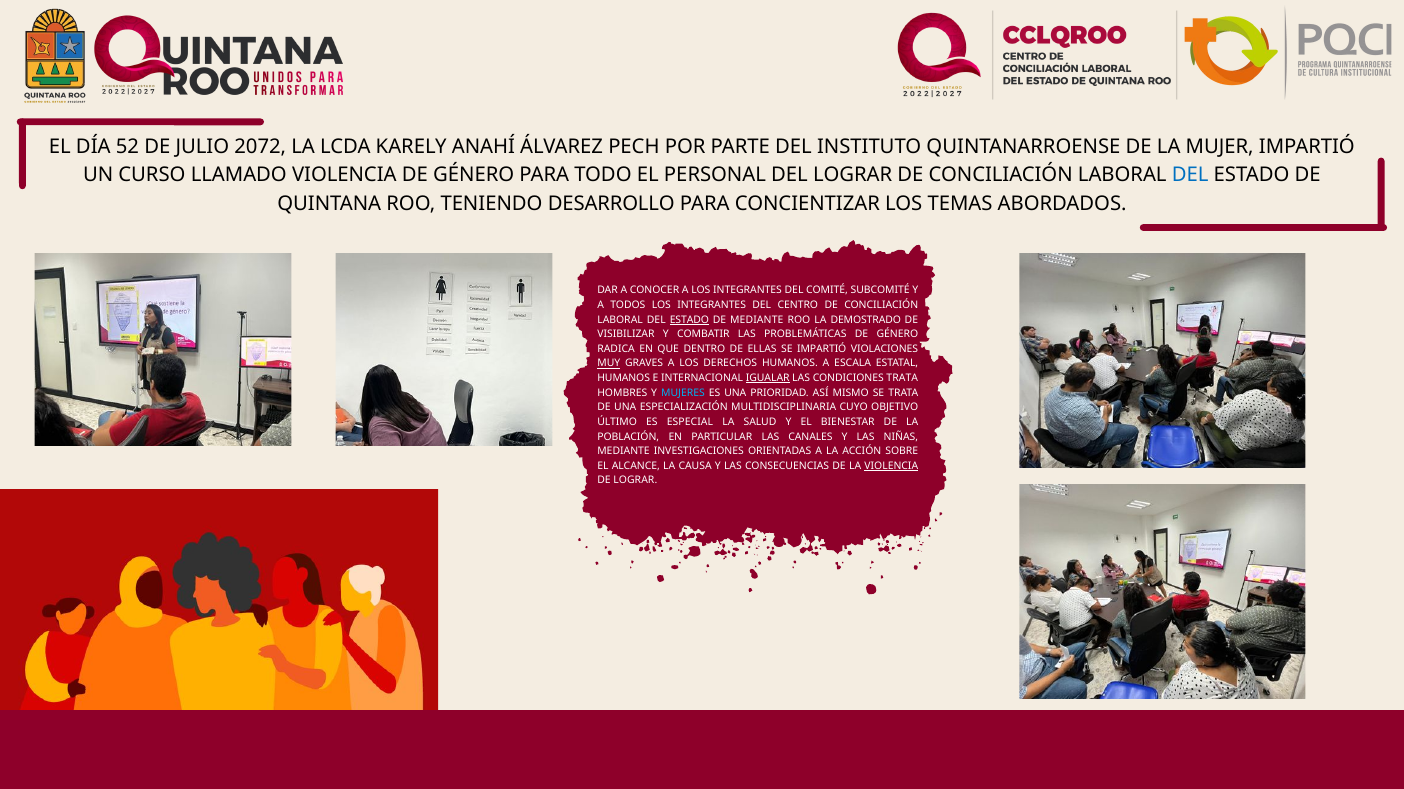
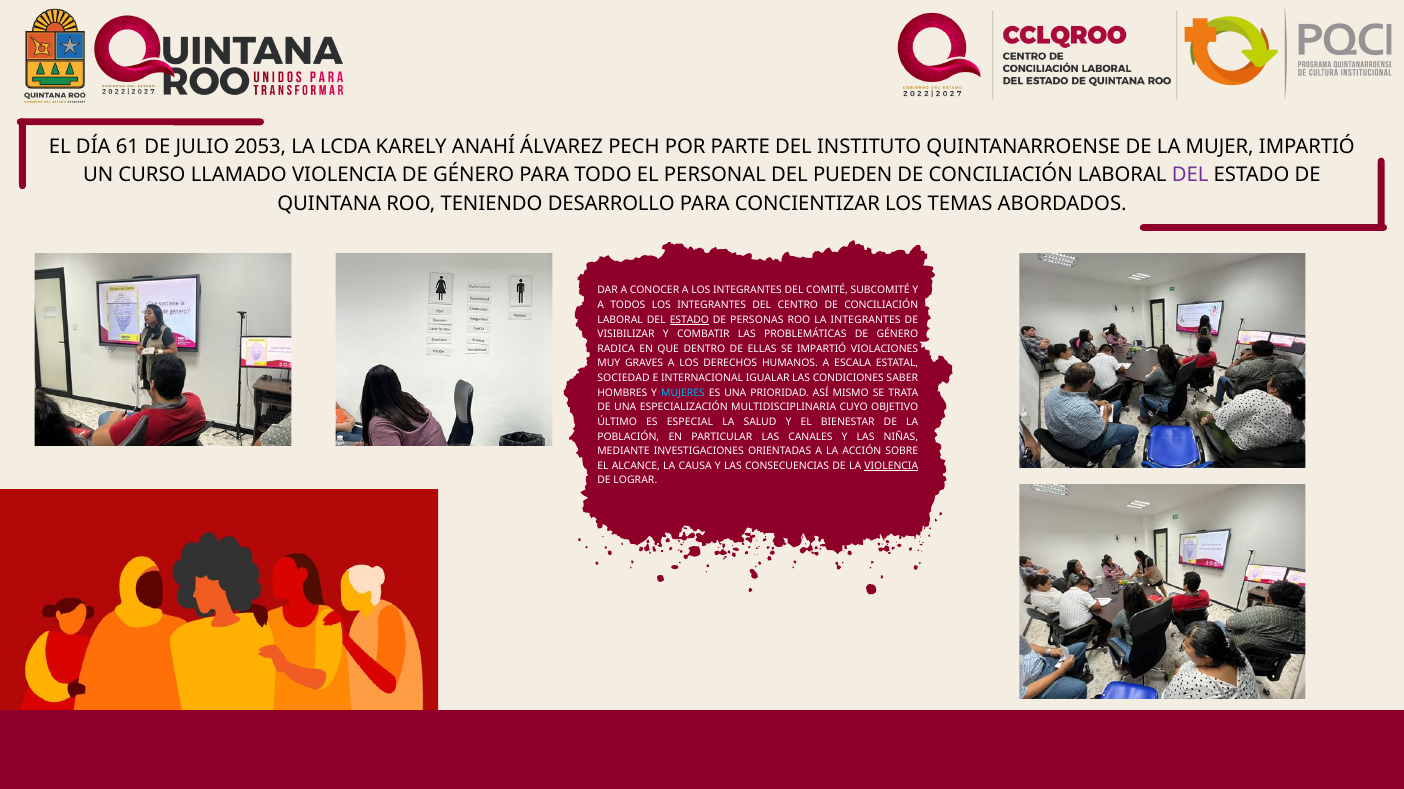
52: 52 -> 61 (127, 147)
2072: 2072 -> 2053 (260, 147)
DEL LOGRAR: LOGRAR -> PUEDEN (853, 175)
DEL colour: blue -> purple (1190, 175)
DE MEDIANTE: MEDIANTE -> PERSONAS (757, 320)
LA DEMOSTRADO: DEMOSTRADO -> INTEGRANTES (866, 320)
MUY underline: present -> none (609, 364)
HUMANOS: HUMANOS -> SOCIEDAD (624, 379)
IGUALAR underline: present -> none (768, 379)
CONDICIONES TRATA: TRATA -> SABER (902, 379)
